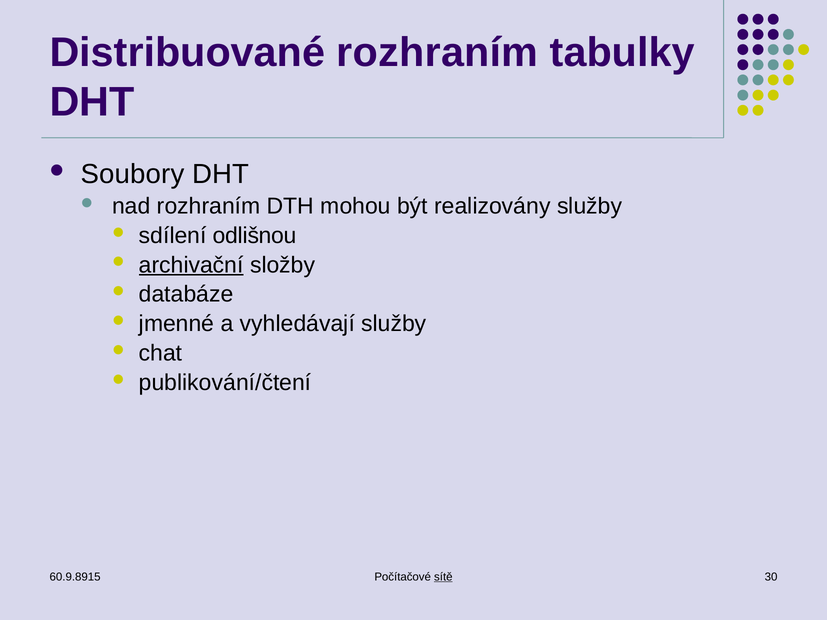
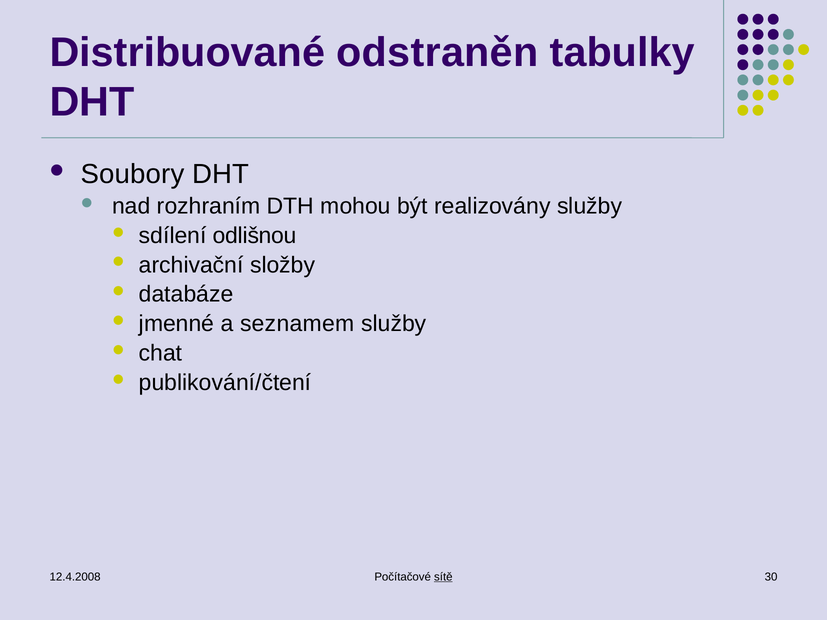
Distribuované rozhraním: rozhraním -> odstraněn (437, 53)
archivační underline: present -> none (191, 265)
vyhledávají: vyhledávají -> seznamem (297, 324)
60.9.8915: 60.9.8915 -> 12.4.2008 (75, 577)
